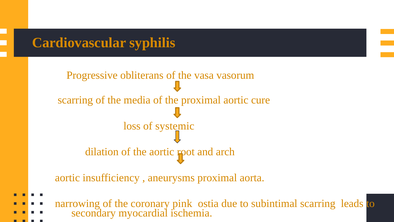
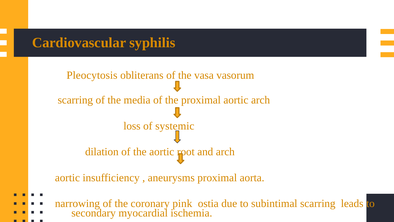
Progressive: Progressive -> Pleocytosis (92, 75)
aortic cure: cure -> arch (261, 100)
